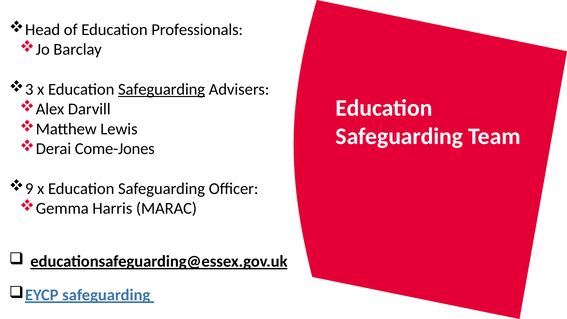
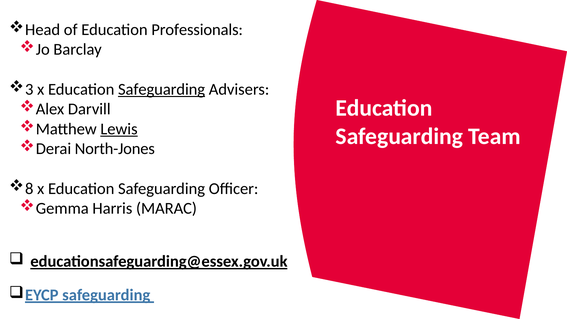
Lewis underline: none -> present (119, 129)
Come-Jones: Come-Jones -> North-Jones (115, 149)
9: 9 -> 8 (29, 189)
